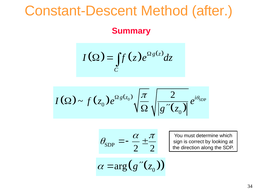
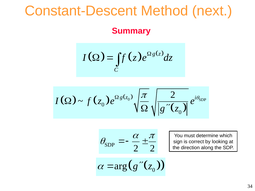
after: after -> next (212, 11)
